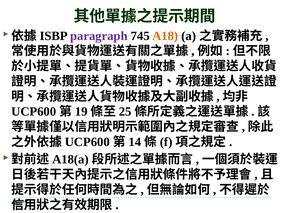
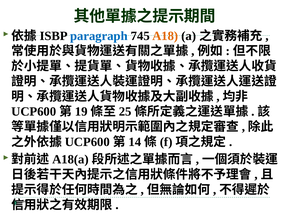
paragraph colour: purple -> blue (99, 36)
